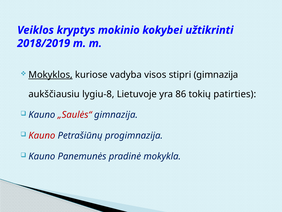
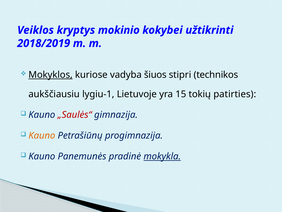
visos: visos -> šiuos (155, 75)
stipri gimnazija: gimnazija -> technikos (216, 75)
lygiu-8: lygiu-8 -> lygiu-1 (98, 94)
86: 86 -> 15 (181, 94)
Kauno colour: red -> orange (42, 135)
mokykla underline: none -> present (162, 156)
